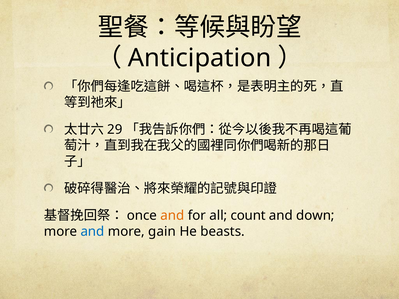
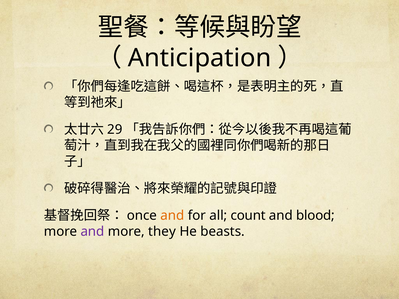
down: down -> blood (315, 216)
and colour: blue -> purple (92, 232)
gain: gain -> they (162, 232)
